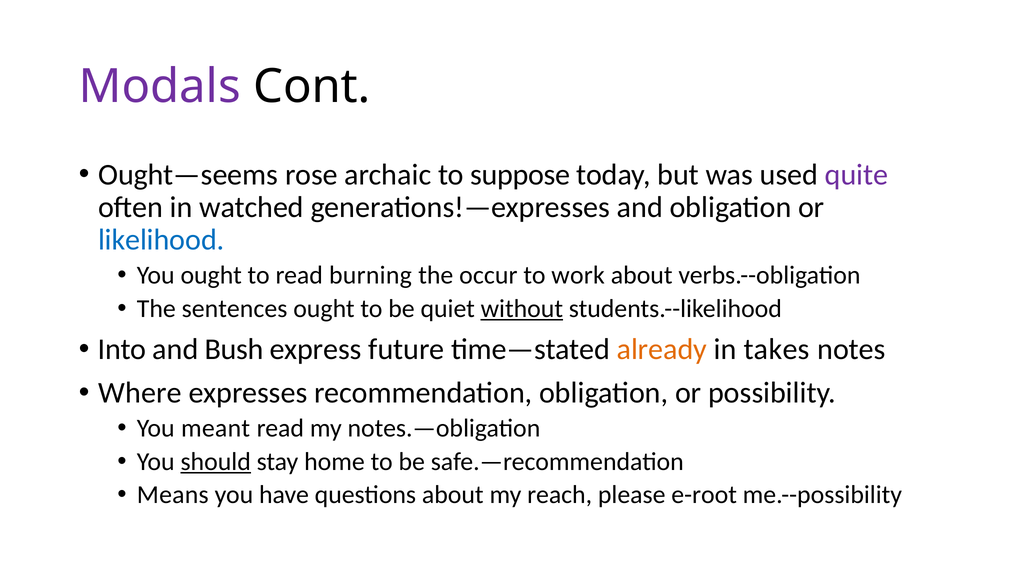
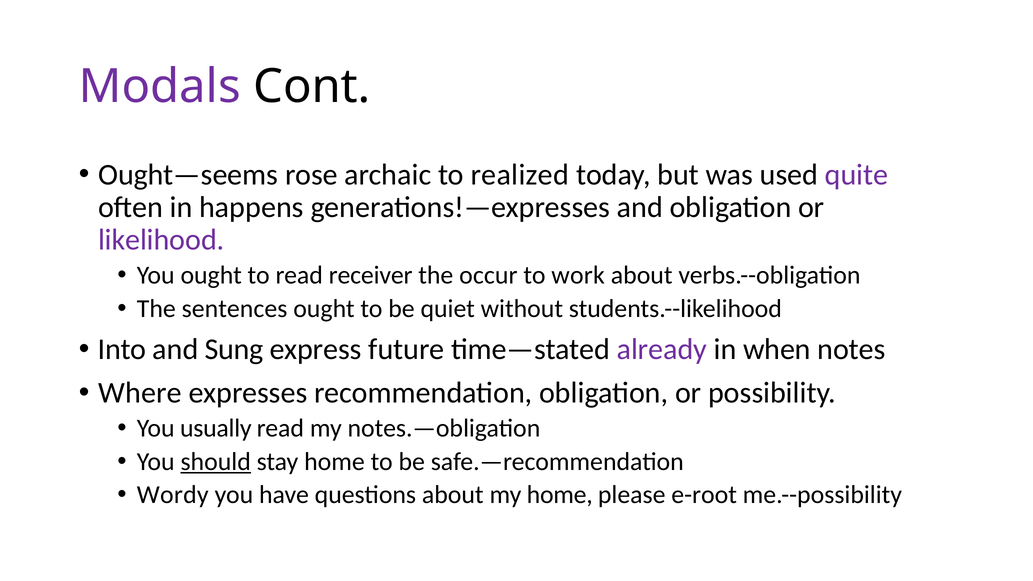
suppose: suppose -> realized (520, 175)
watched: watched -> happens (251, 207)
likelihood colour: blue -> purple (161, 240)
burning: burning -> receiver (371, 275)
without underline: present -> none (522, 309)
Bush: Bush -> Sung (234, 350)
already colour: orange -> purple (662, 350)
takes: takes -> when (777, 350)
meant: meant -> usually (216, 428)
Means: Means -> Wordy (173, 495)
my reach: reach -> home (560, 495)
